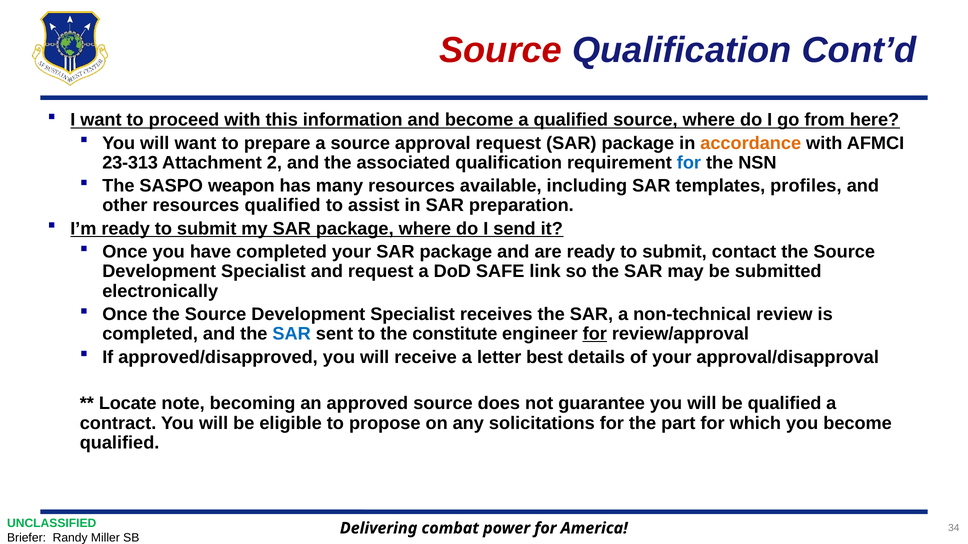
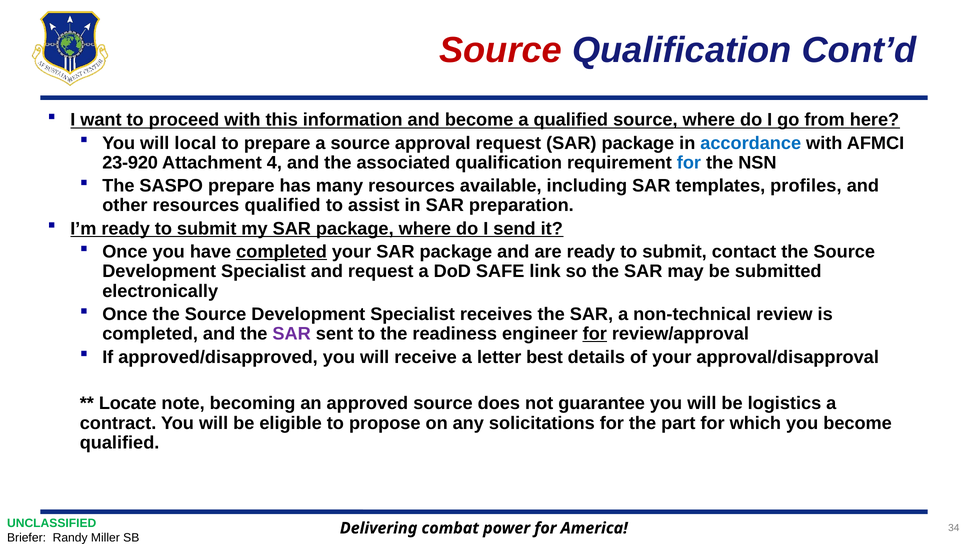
will want: want -> local (195, 143)
accordance colour: orange -> blue (751, 143)
23-313: 23-313 -> 23-920 (130, 163)
2: 2 -> 4 (274, 163)
SASPO weapon: weapon -> prepare (241, 186)
completed underline: none -> present (282, 252)
SAR colour: blue -> purple (292, 334)
constitute: constitute -> readiness (455, 334)
be qualified: qualified -> logistics (784, 404)
